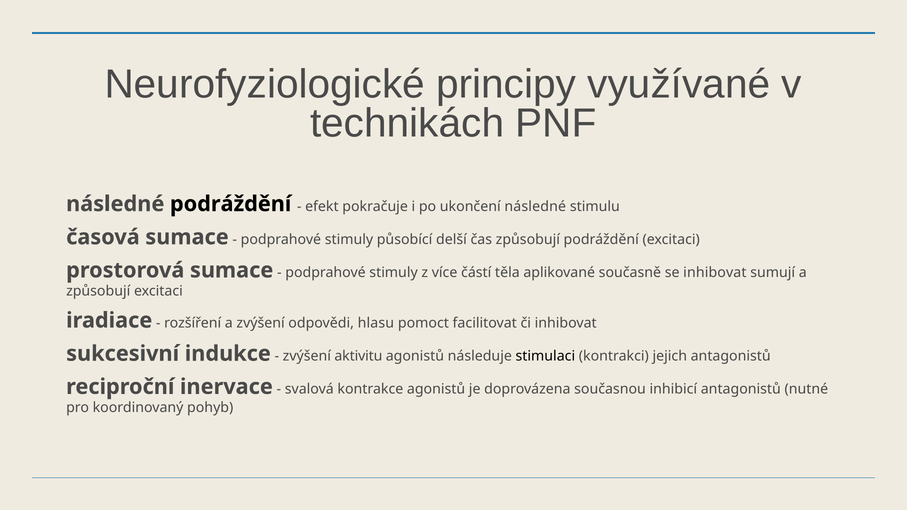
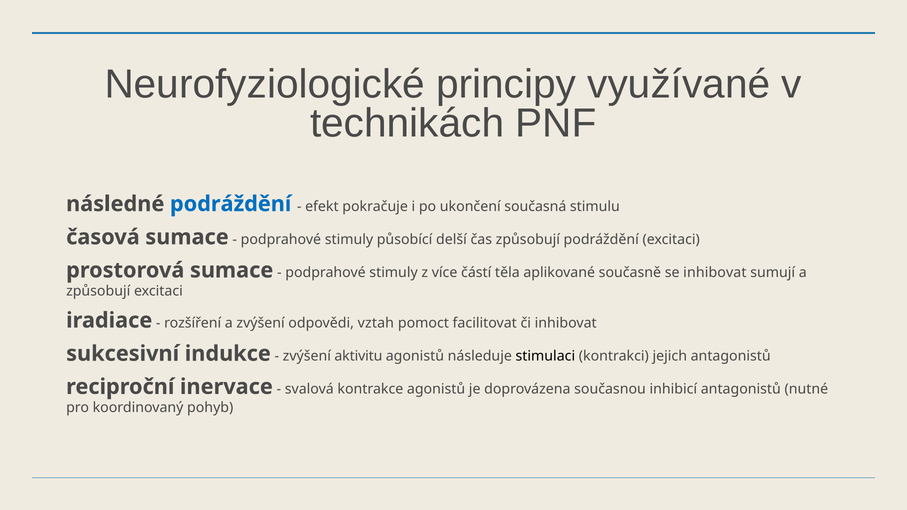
podráždění colour: black -> blue (231, 204)
ukončení následné: následné -> současná (535, 207)
hlasu: hlasu -> vztah (376, 323)
